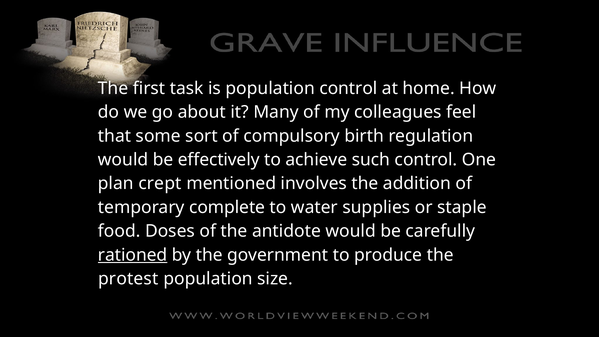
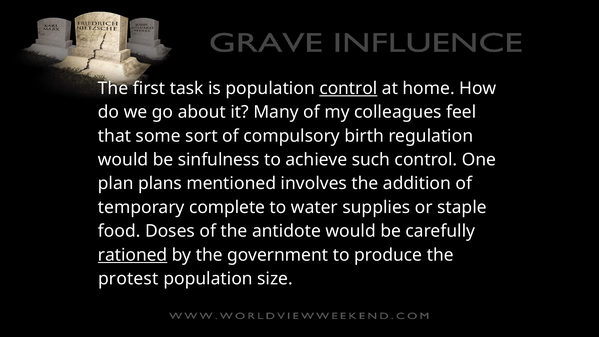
control underline: none -> present (348, 88)
effectively: effectively -> sinfulness (219, 160)
crept: crept -> plans (160, 184)
